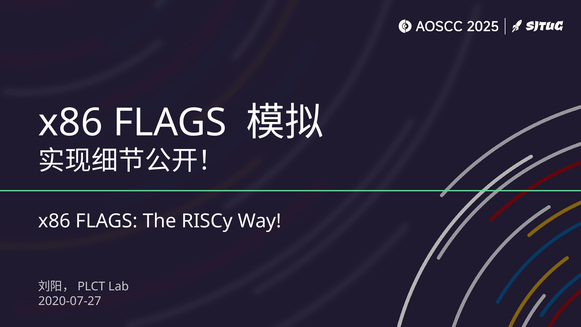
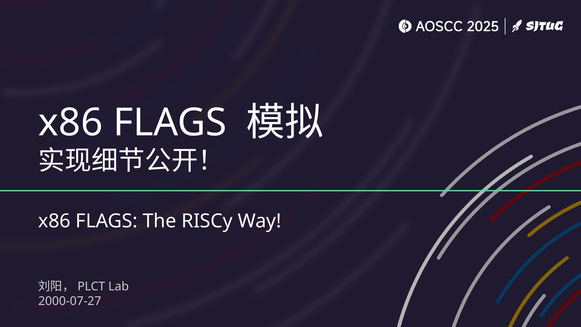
2020-07-27: 2020-07-27 -> 2000-07-27 (70, 301)
